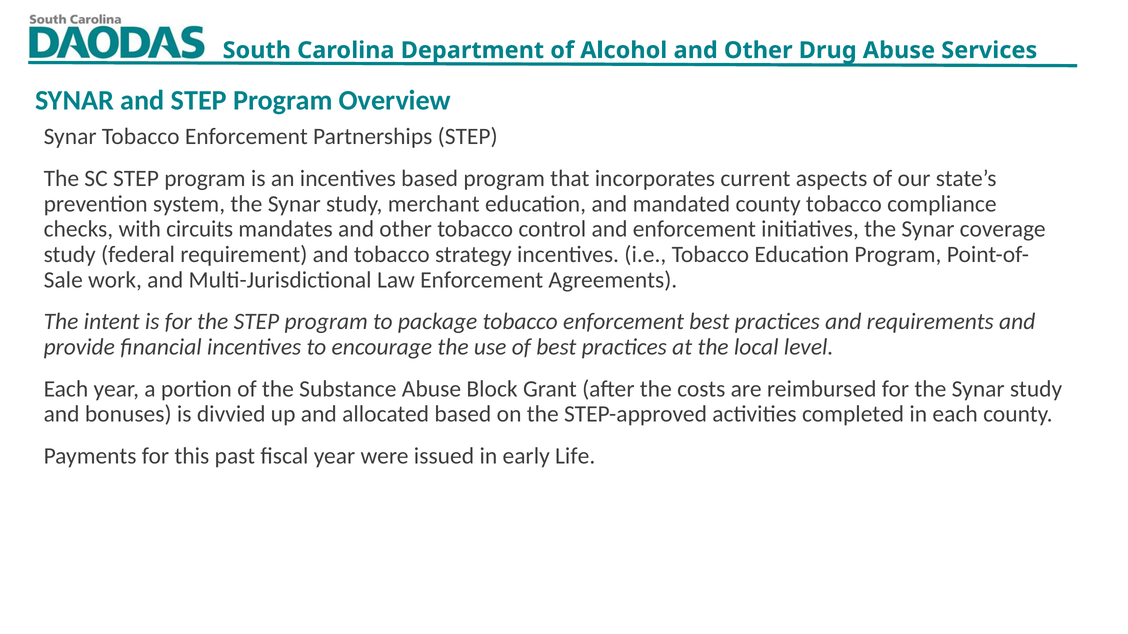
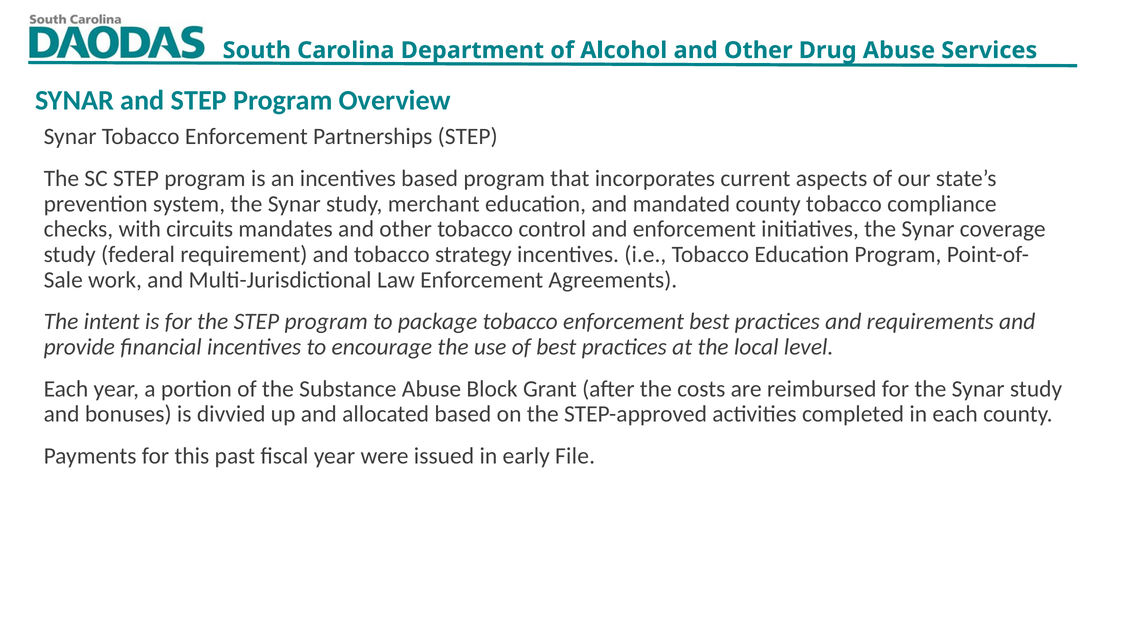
Life: Life -> File (575, 456)
